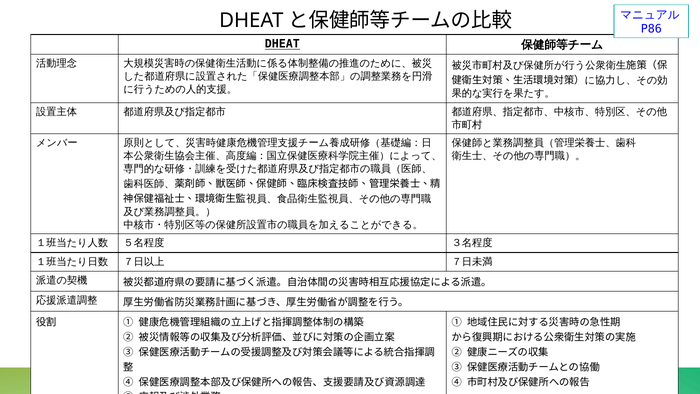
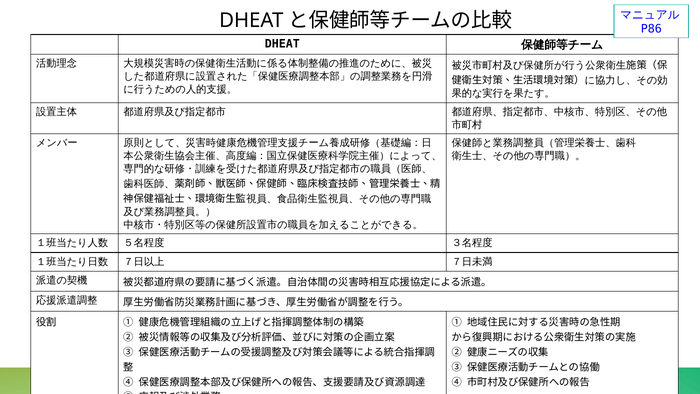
DHEAT underline: present -> none (282, 44)
